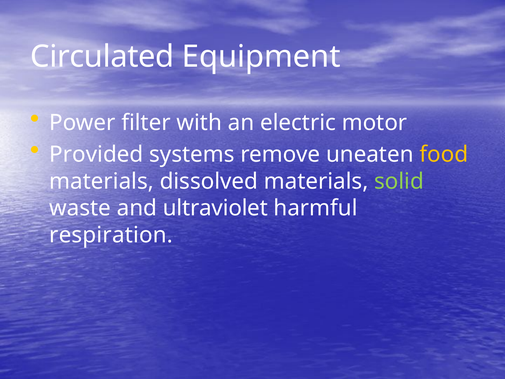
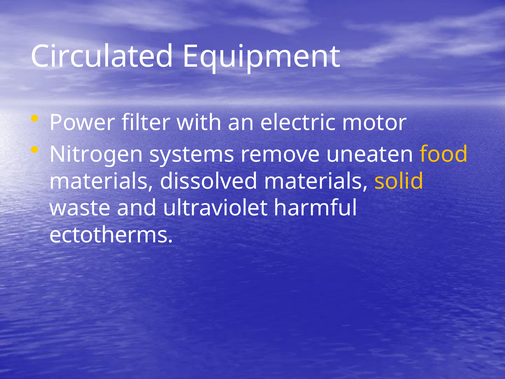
Provided: Provided -> Nitrogen (96, 154)
solid colour: light green -> yellow (399, 181)
respiration: respiration -> ectotherms (111, 235)
